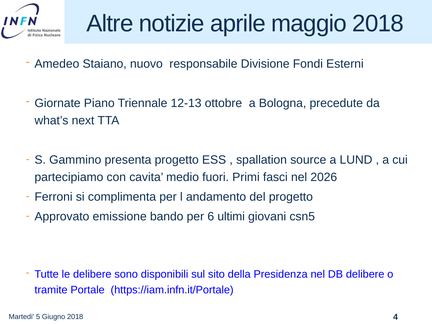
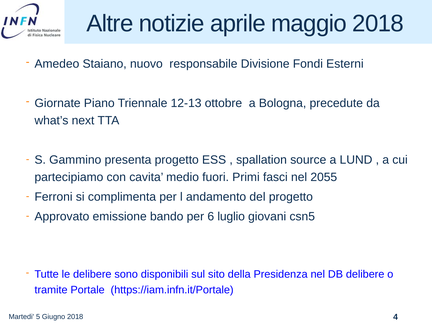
2026: 2026 -> 2055 (324, 177)
ultimi: ultimi -> luglio (231, 217)
